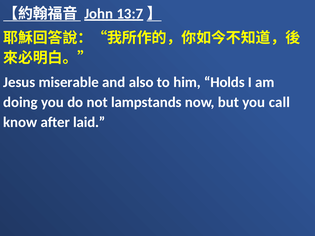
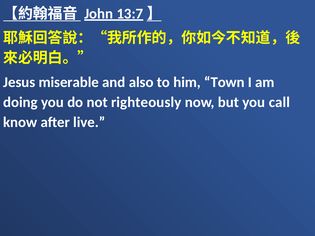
Holds: Holds -> Town (224, 82)
lampstands: lampstands -> righteously (146, 102)
laid: laid -> live (89, 122)
